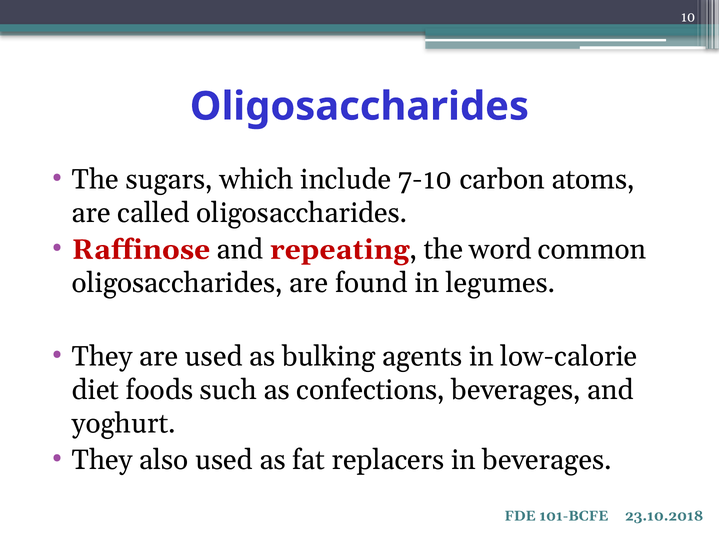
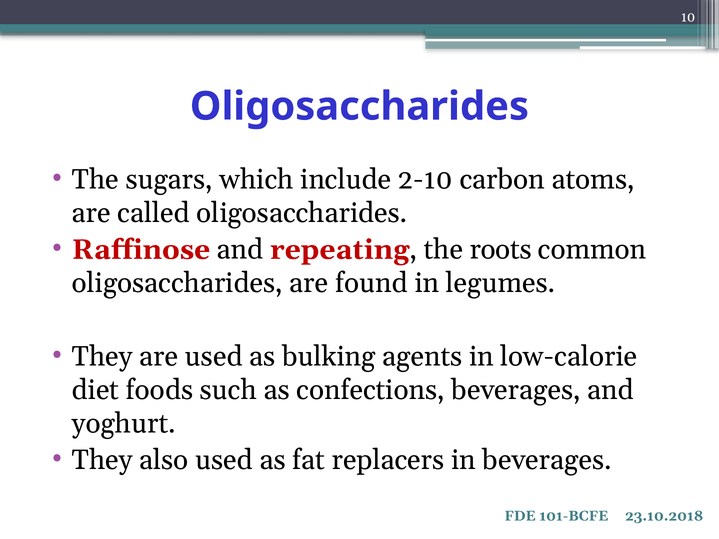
7-10: 7-10 -> 2-10 (425, 180)
word: word -> roots (501, 250)
